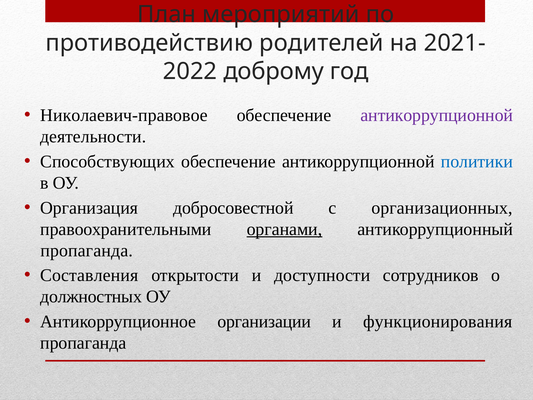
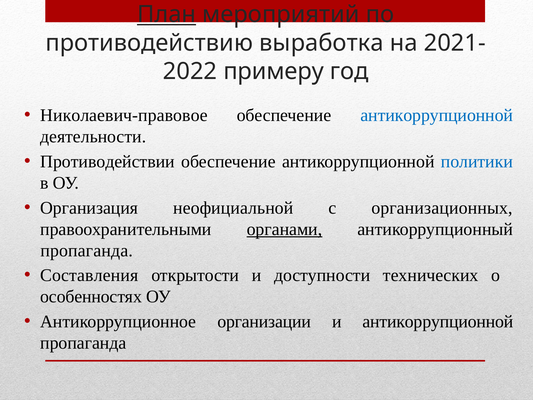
План underline: none -> present (167, 14)
родителей: родителей -> выработка (321, 43)
доброму: доброму -> примеру (274, 71)
антикоррупционной colour: purple -> blue (437, 115)
Способствующих: Способствующих -> Противодействии (107, 162)
добросовестной: добросовестной -> неофициальной (233, 208)
сотрудников: сотрудников -> технических (431, 275)
должностных: должностных -> особенностях (91, 297)
и функционирования: функционирования -> антикоррупционной (438, 321)
